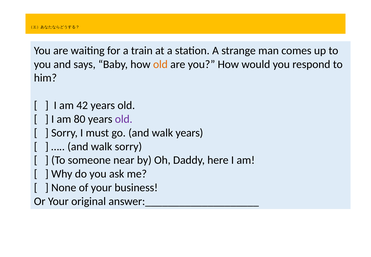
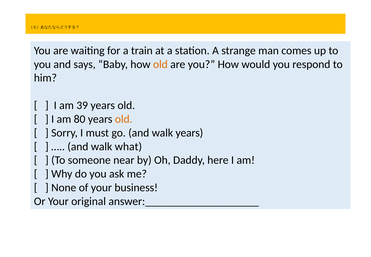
42: 42 -> 39 (82, 105)
old colour: purple -> orange (124, 119)
walk sorry: sorry -> what (128, 146)
